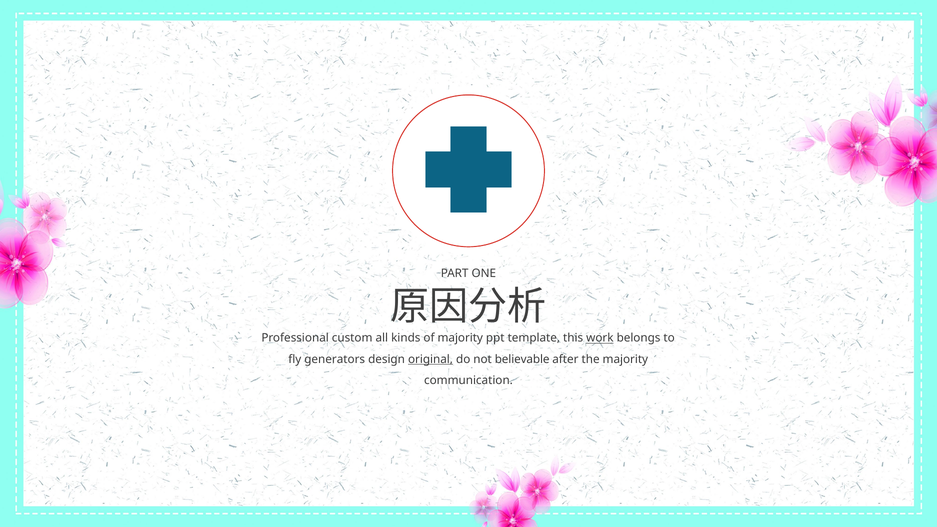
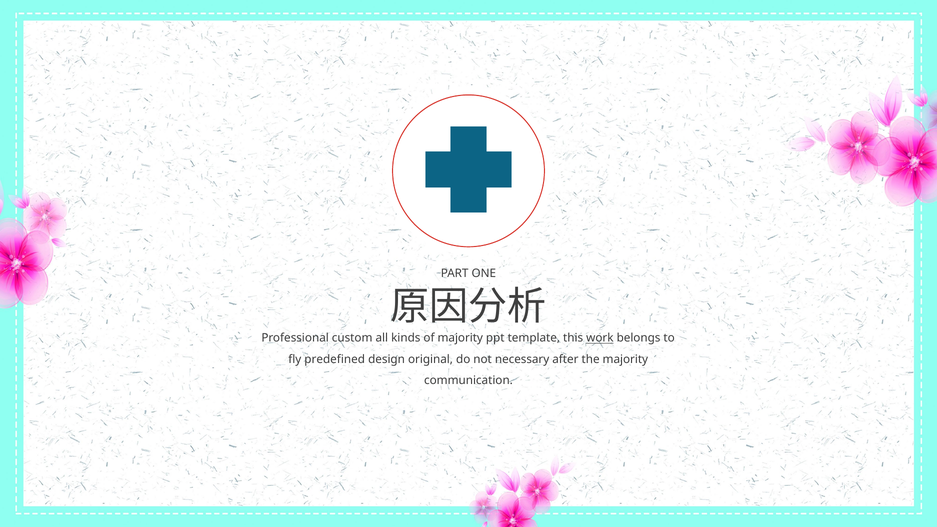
generators: generators -> predefined (335, 359)
original underline: present -> none (430, 359)
believable: believable -> necessary (522, 359)
